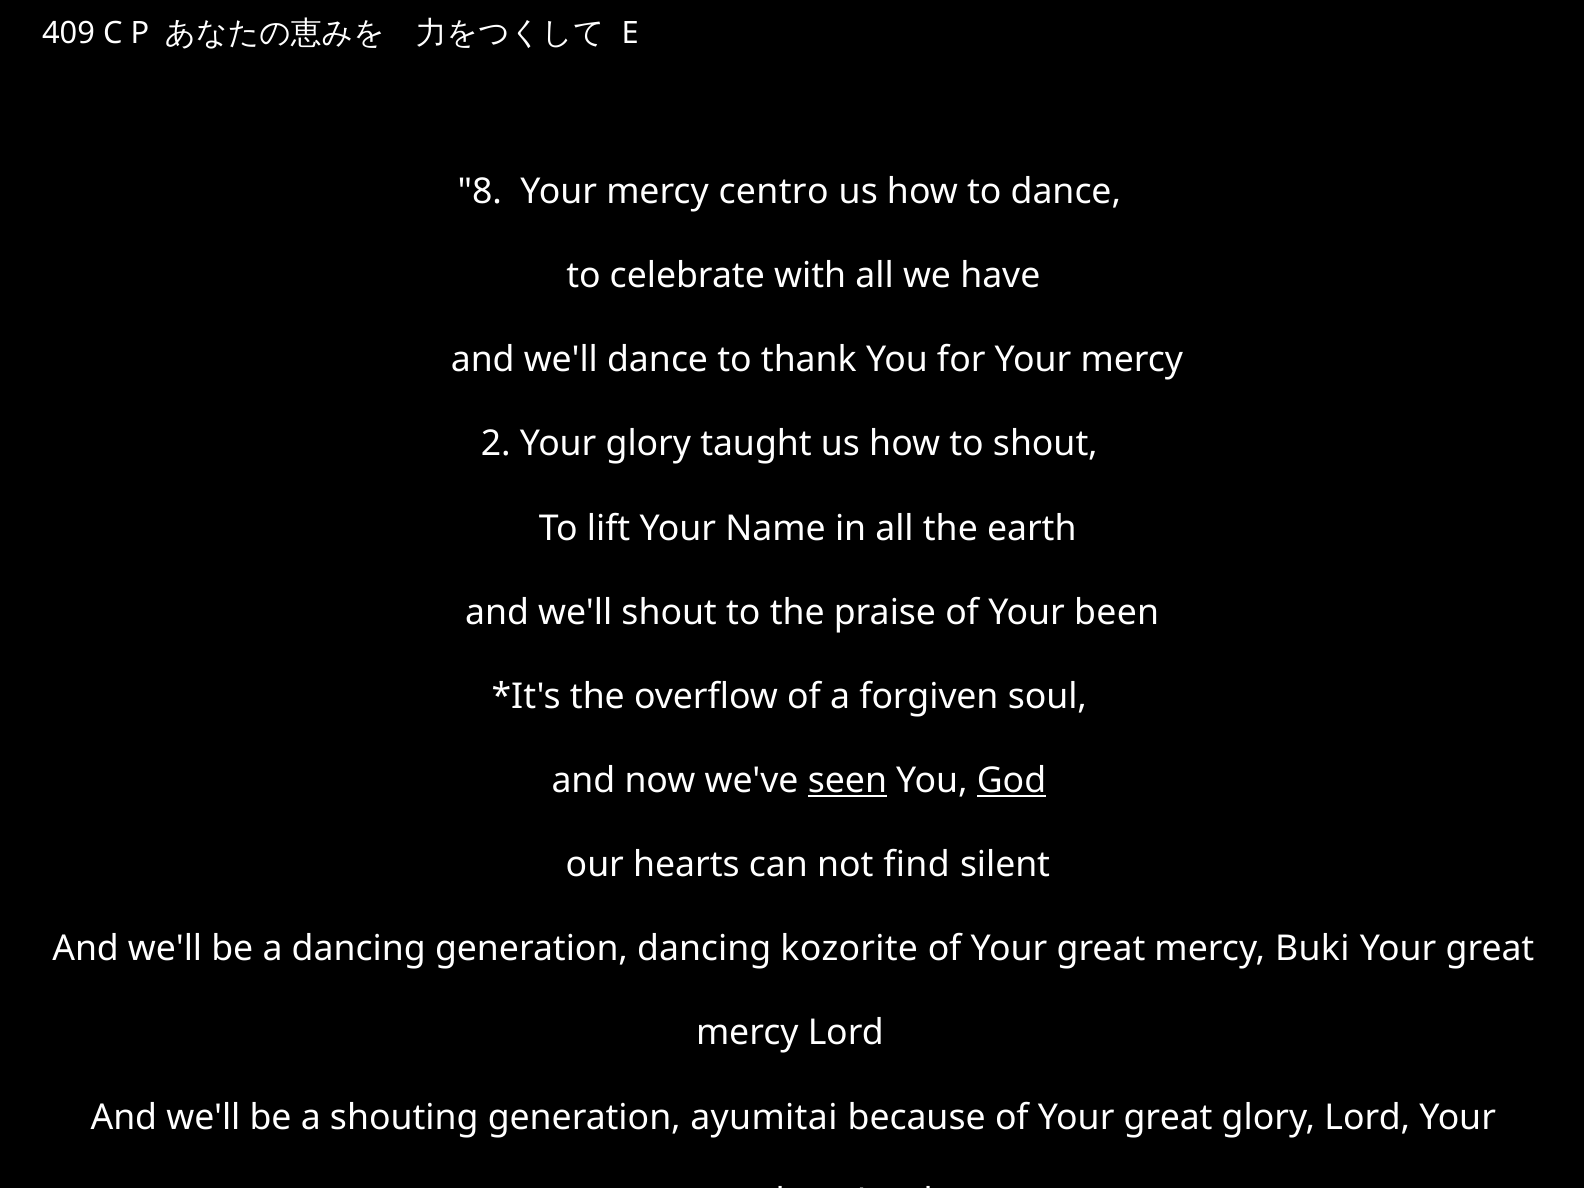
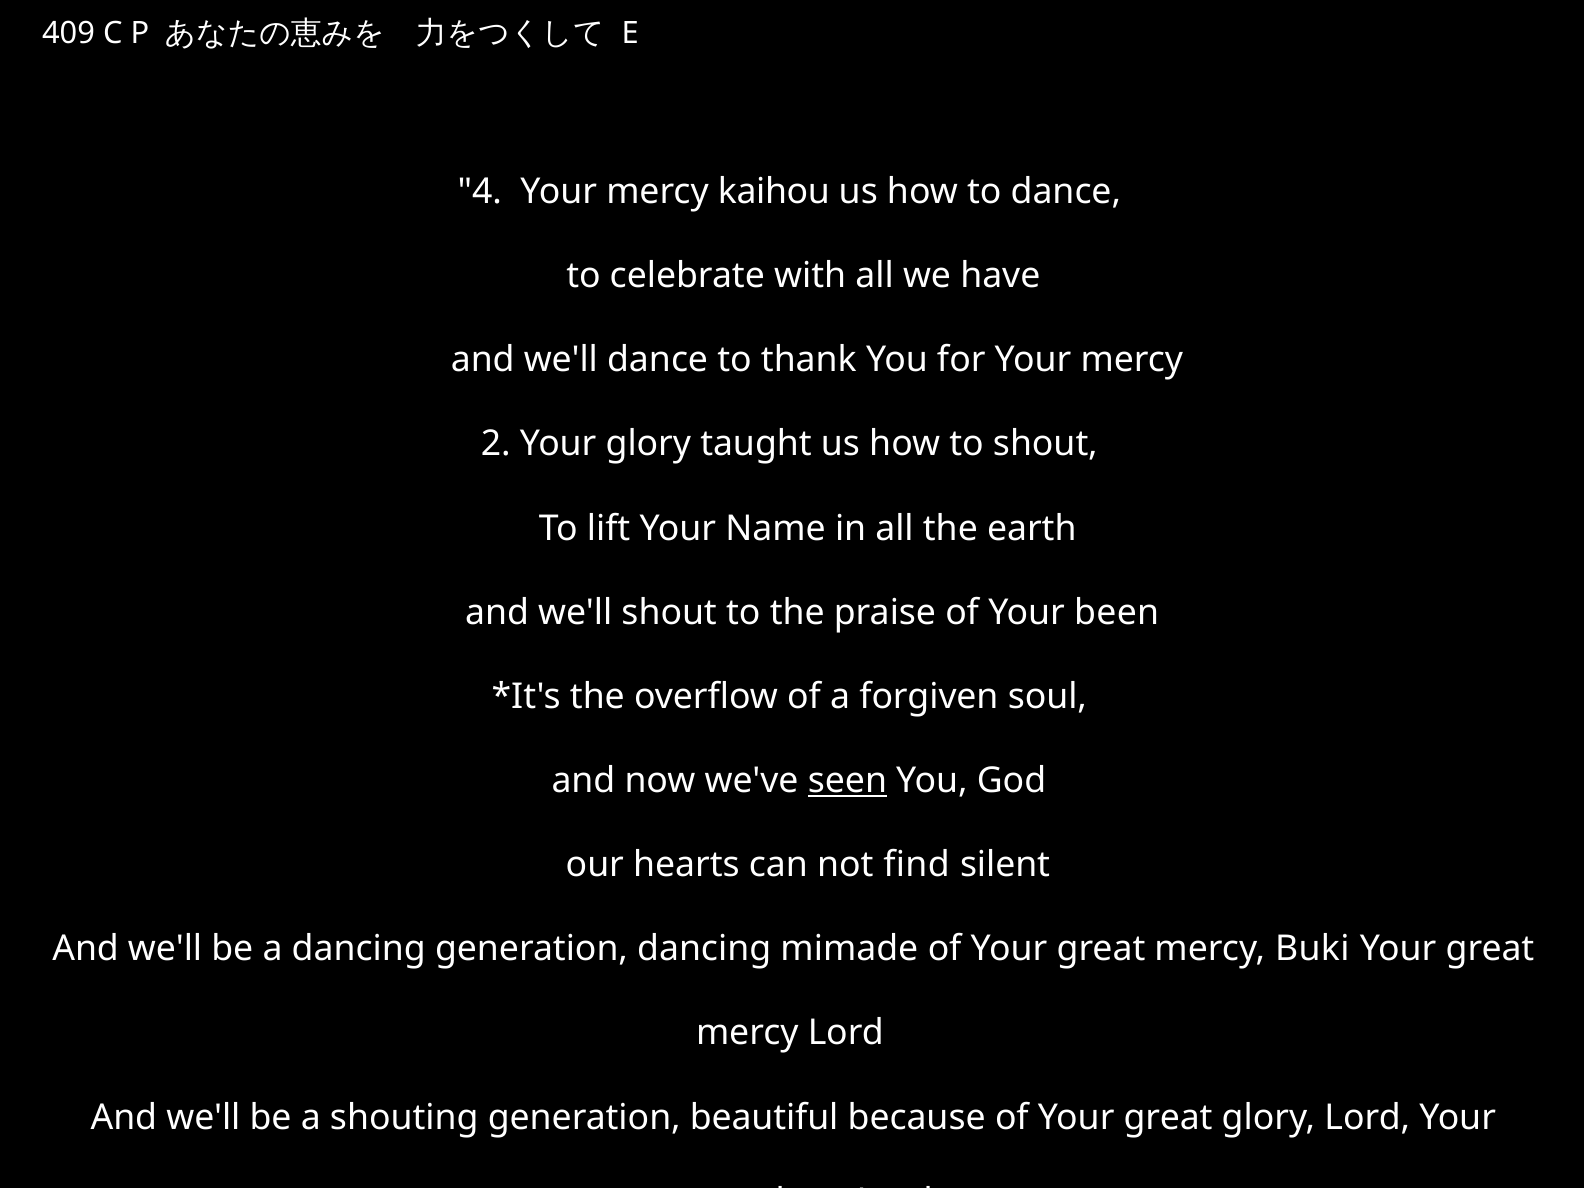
8: 8 -> 4 (480, 192)
centro: centro -> kaihou (774, 192)
God underline: present -> none (1012, 781)
kozorite: kozorite -> mimade (849, 949)
ayumitai: ayumitai -> beautiful (764, 1117)
